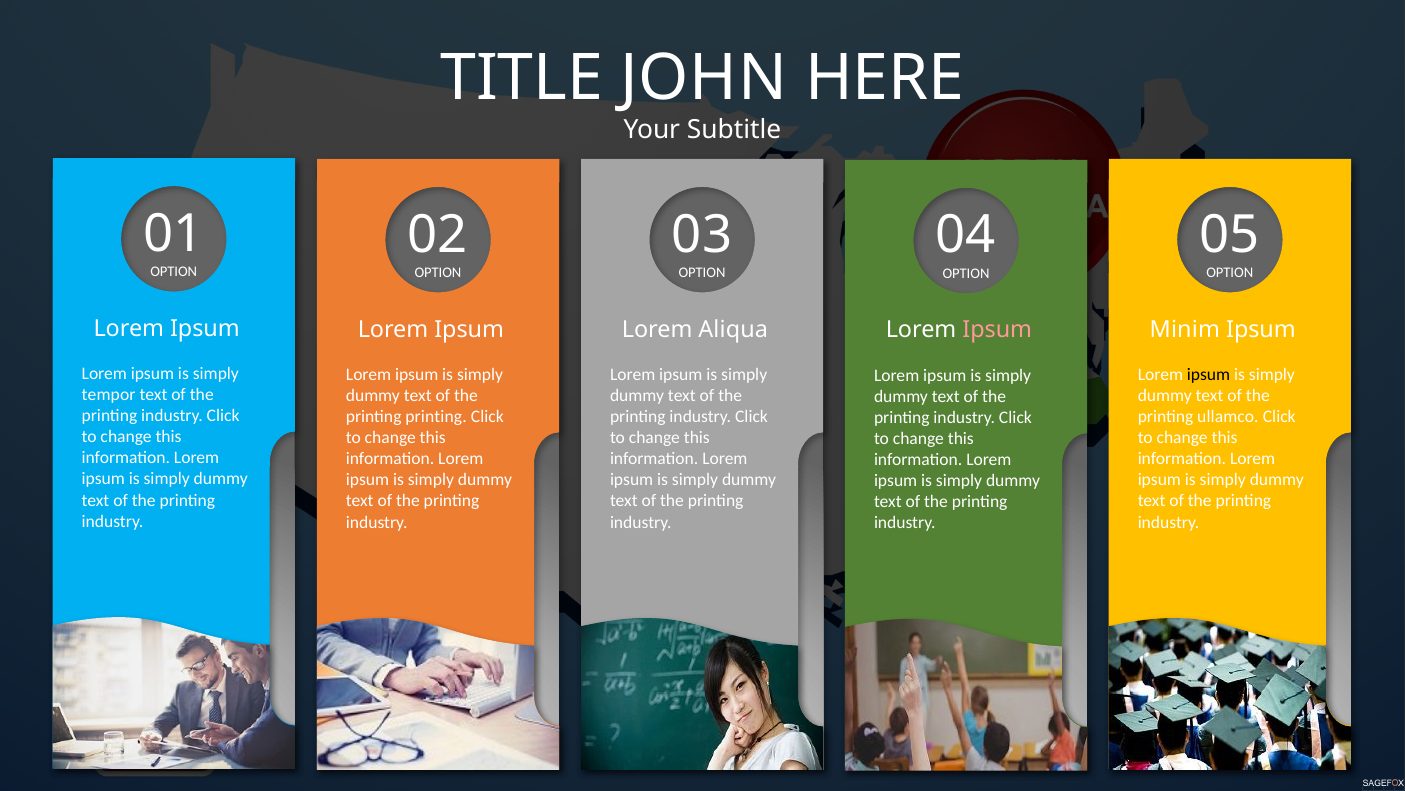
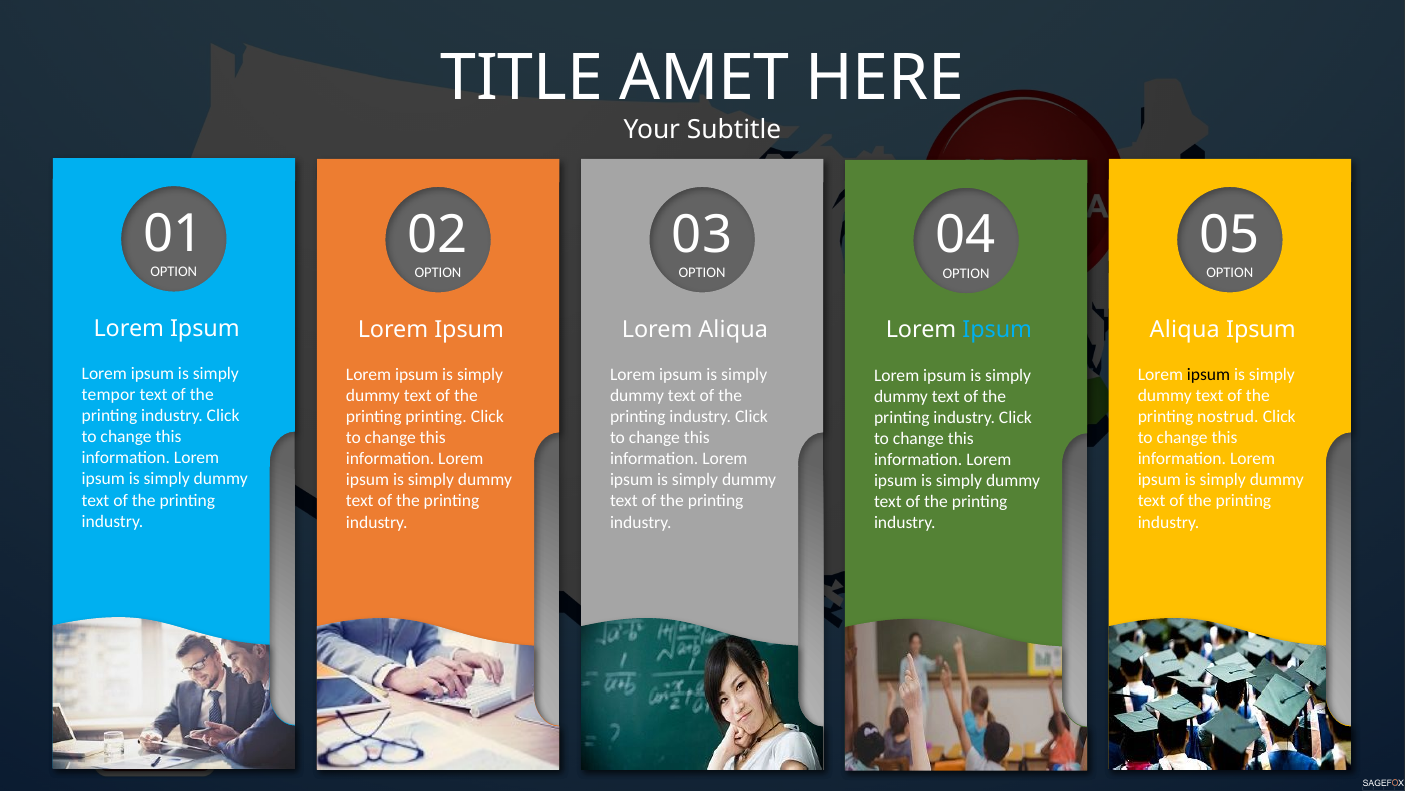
JOHN: JOHN -> AMET (704, 78)
Minim: Minim -> Aliqua (1185, 329)
Ipsum colour: pink -> light blue (997, 330)
ullamco: ullamco -> nostrud (1228, 416)
